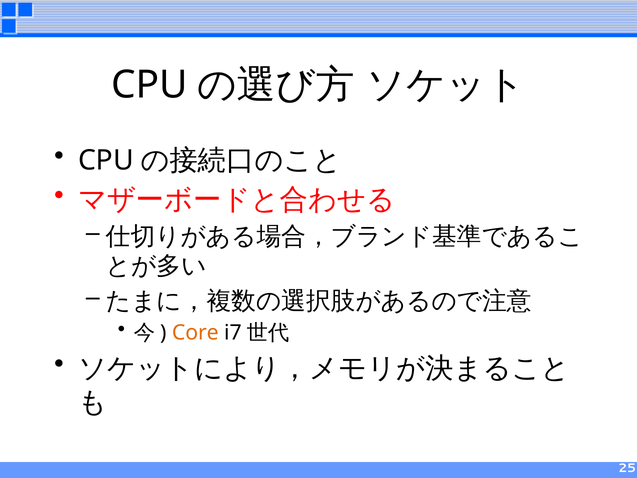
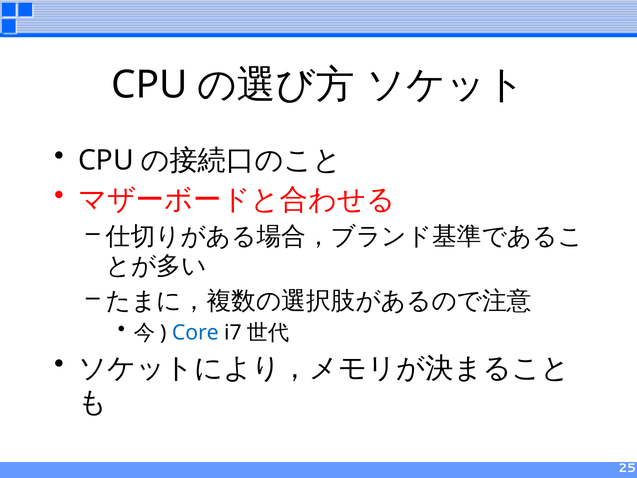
Core colour: orange -> blue (195, 332)
